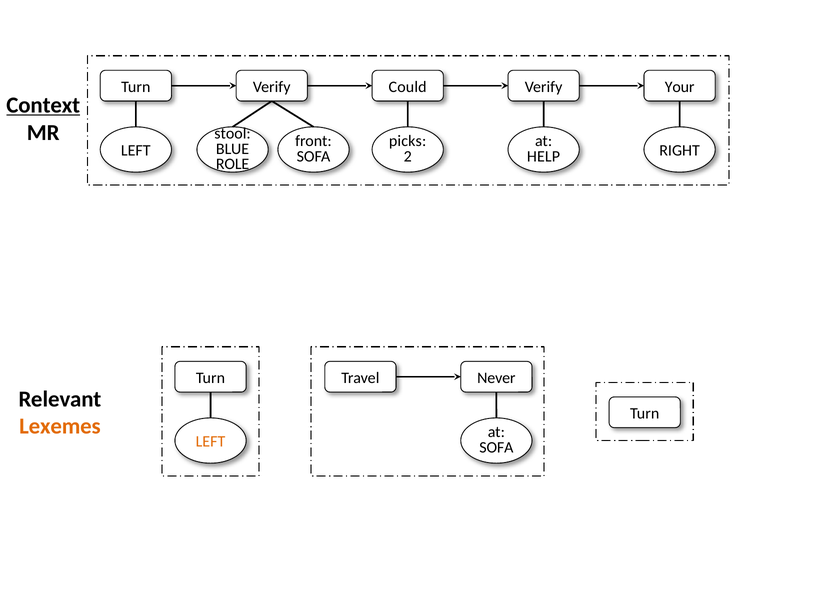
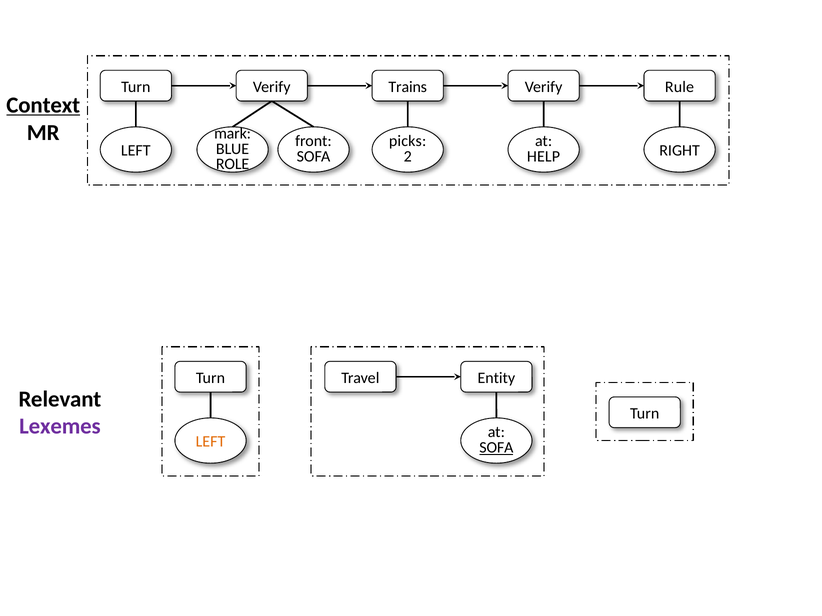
Could: Could -> Trains (408, 87)
Your: Your -> Rule (680, 87)
stool: stool -> mark (233, 134)
Never: Never -> Entity (496, 378)
Lexemes colour: orange -> purple (60, 427)
SOFA underline: none -> present (496, 448)
